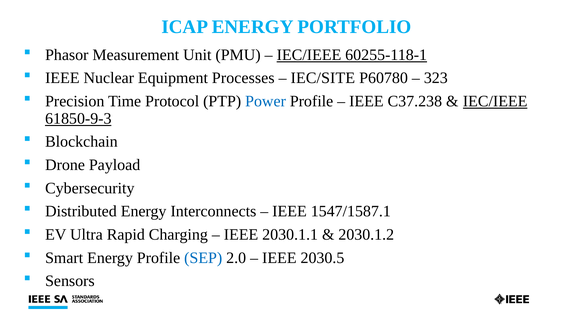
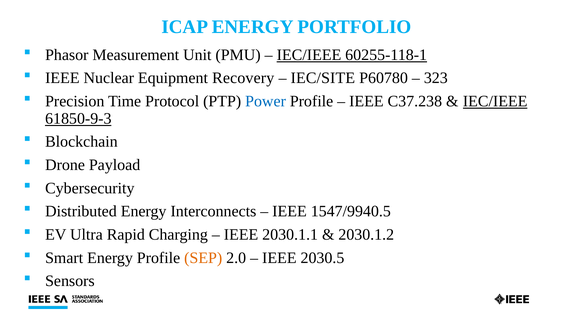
Processes: Processes -> Recovery (243, 78)
1547/1587.1: 1547/1587.1 -> 1547/9940.5 (351, 211)
SEP colour: blue -> orange (203, 257)
